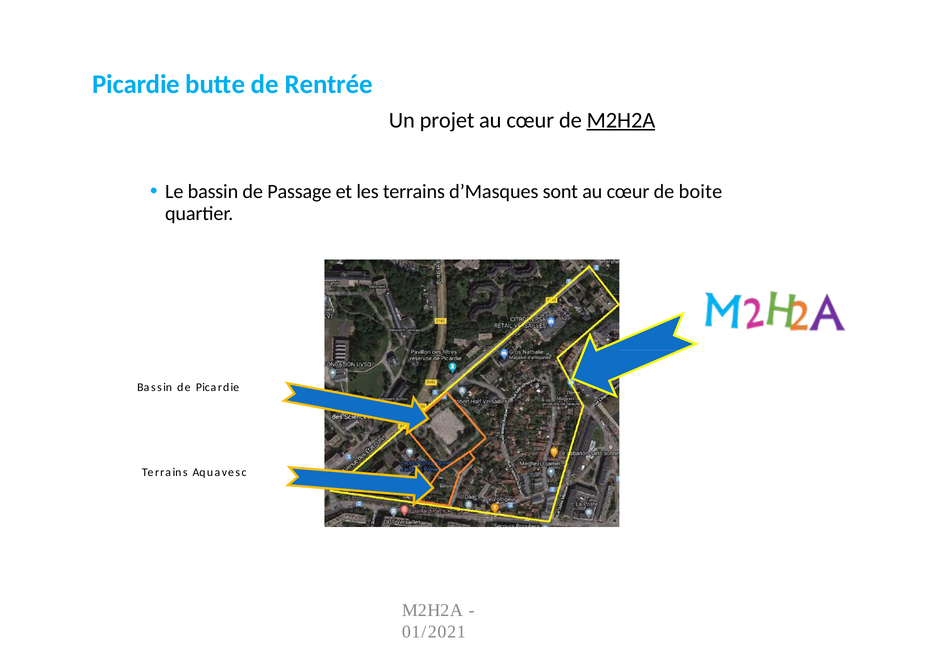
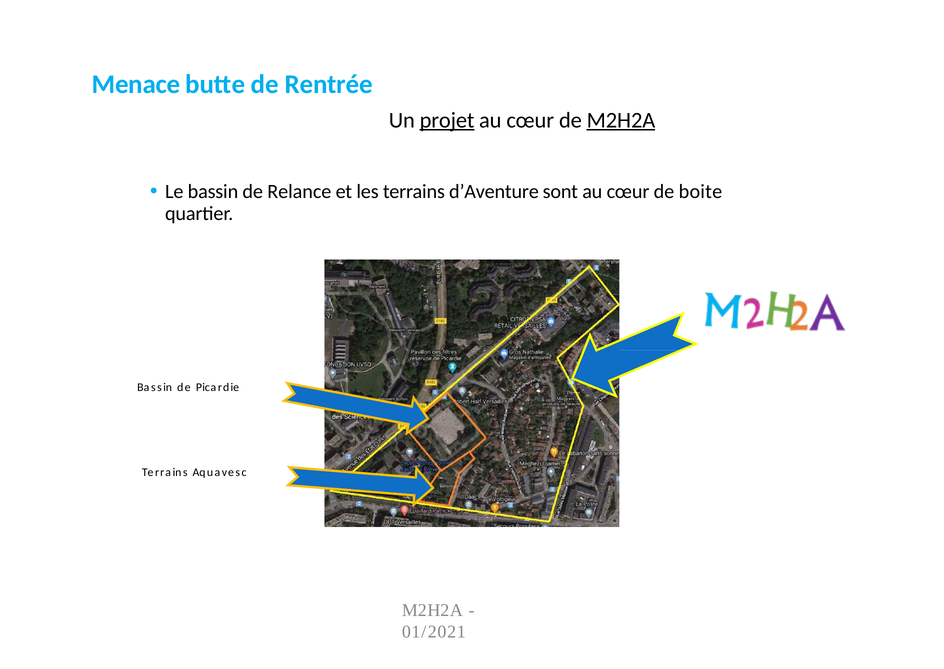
Picardie: Picardie -> Menace (136, 84)
projet underline: none -> present (447, 120)
Passage: Passage -> Relance (299, 192)
d’Masques: d’Masques -> d’Aventure (494, 192)
